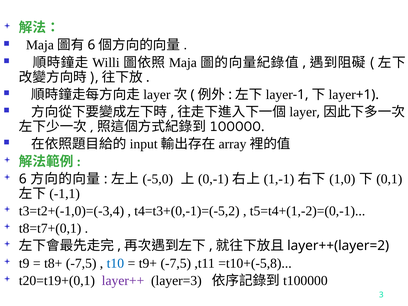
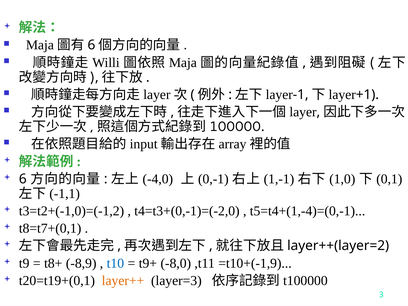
-5,0: -5,0 -> -4,0 (158, 179)
t3=t2+(-1,0)=(-3,4: t3=t2+(-1,0)=(-3,4 -> t3=t2+(-1,0)=(-1,2 (72, 211)
t4=t3+(0,-1)=(-5,2: t4=t3+(0,-1)=(-5,2 -> t4=t3+(0,-1)=(-2,0 (187, 211)
t5=t4+(1,-2)=(0,-1: t5=t4+(1,-2)=(0,-1 -> t5=t4+(1,-4)=(0,-1 (308, 211)
t8+ -7,5: -7,5 -> -8,9 (81, 263)
t9+ -7,5: -7,5 -> -8,0 (176, 263)
=t10+(-5,8: =t10+(-5,8 -> =t10+(-1,9 (255, 263)
layer++ colour: purple -> orange (123, 281)
